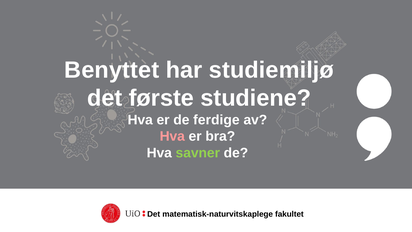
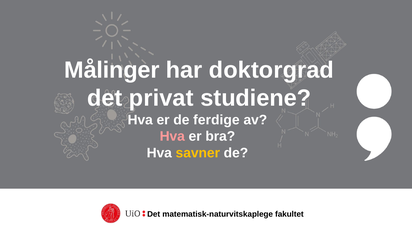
Benyttet: Benyttet -> Målinger (112, 70)
studiemiljø: studiemiljø -> doktorgrad (271, 70)
første: første -> privat (161, 98)
savner colour: light green -> yellow (198, 153)
